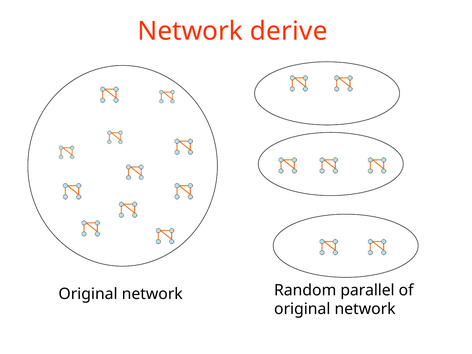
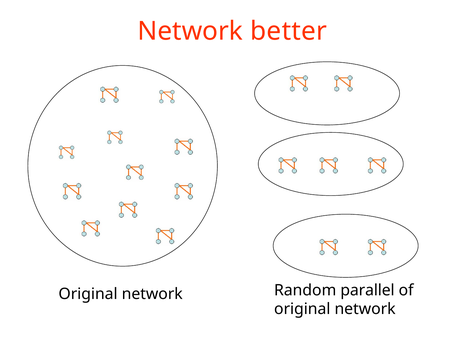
derive: derive -> better (289, 31)
